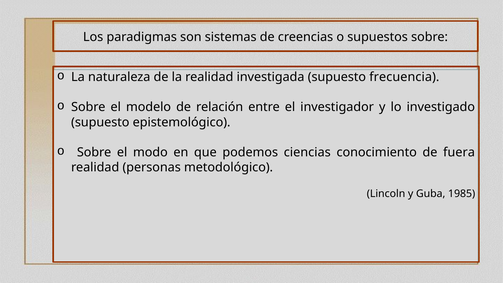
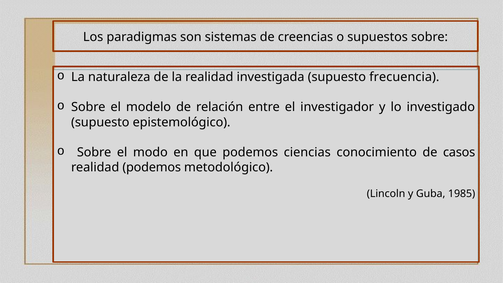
fuera: fuera -> casos (459, 152)
realidad personas: personas -> podemos (152, 167)
